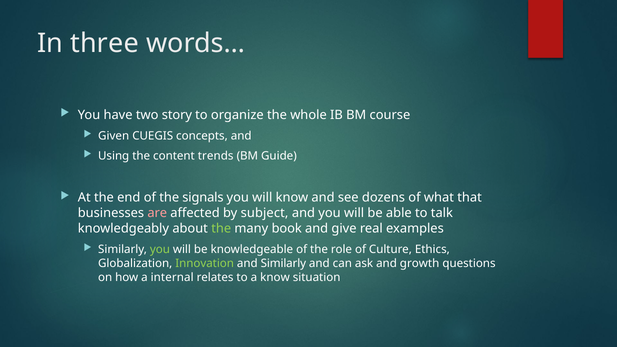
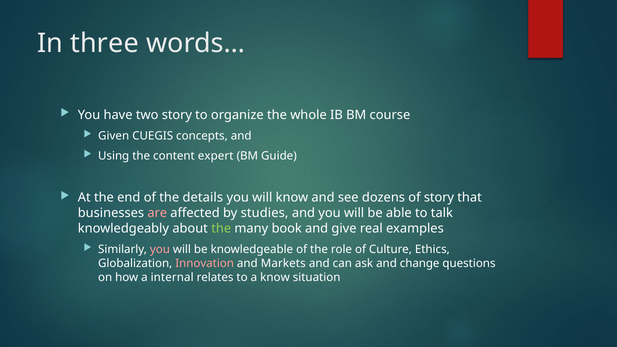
trends: trends -> expert (216, 156)
signals: signals -> details (203, 198)
of what: what -> story (439, 198)
subject: subject -> studies (265, 213)
you colour: light green -> pink (160, 249)
Innovation colour: light green -> pink (205, 263)
and Similarly: Similarly -> Markets (283, 263)
growth: growth -> change (420, 263)
